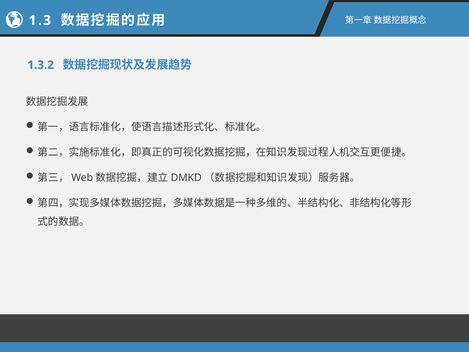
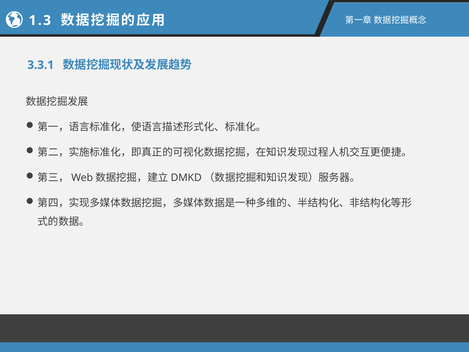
1.3.2: 1.3.2 -> 3.3.1 (41, 65)
